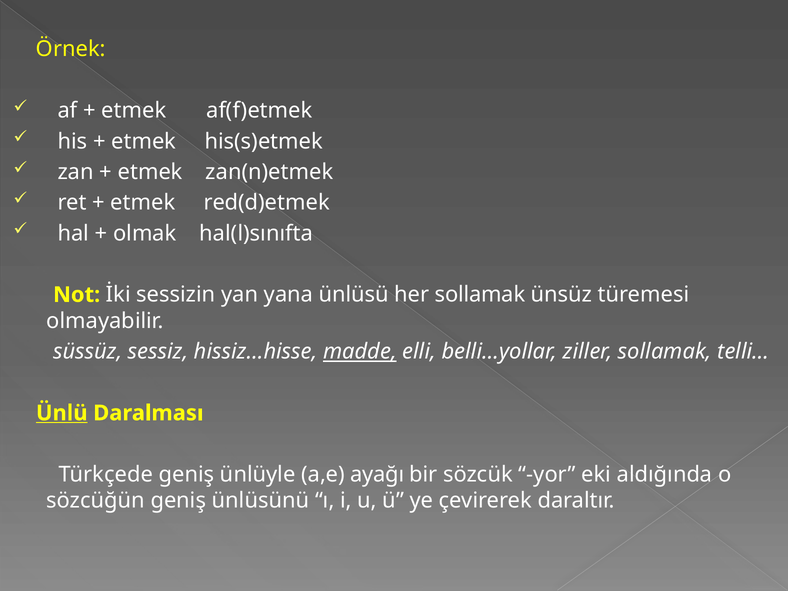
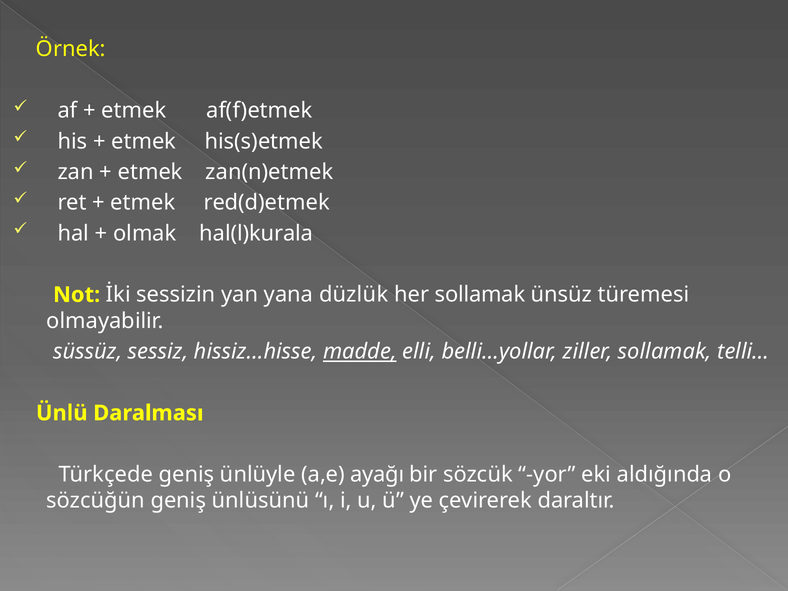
hal(l)sınıfta: hal(l)sınıfta -> hal(l)kurala (256, 233)
ünlüsü: ünlüsü -> düzlük (354, 295)
Ünlü underline: present -> none (62, 413)
